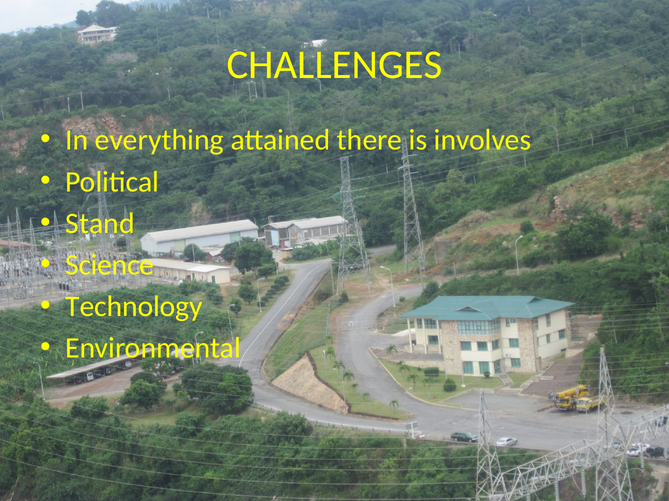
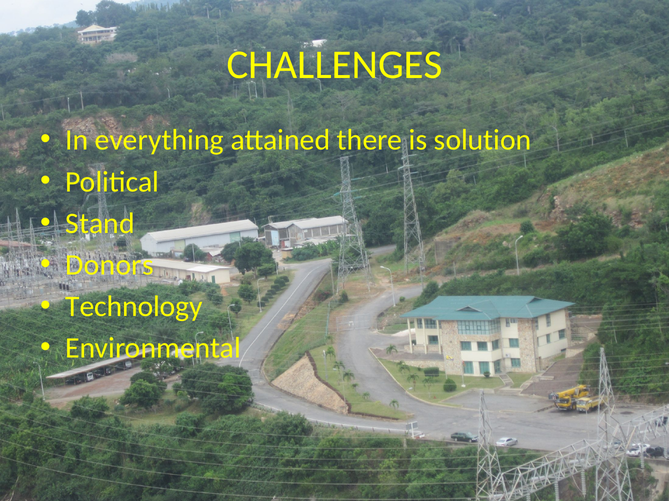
involves: involves -> solution (483, 140)
Science: Science -> Donors (109, 265)
